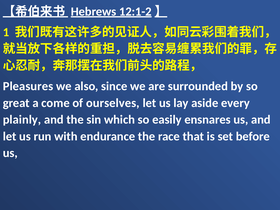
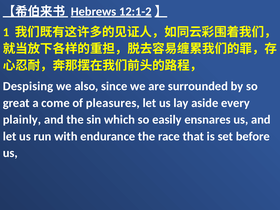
Pleasures: Pleasures -> Despising (28, 86)
ourselves: ourselves -> pleasures (113, 103)
